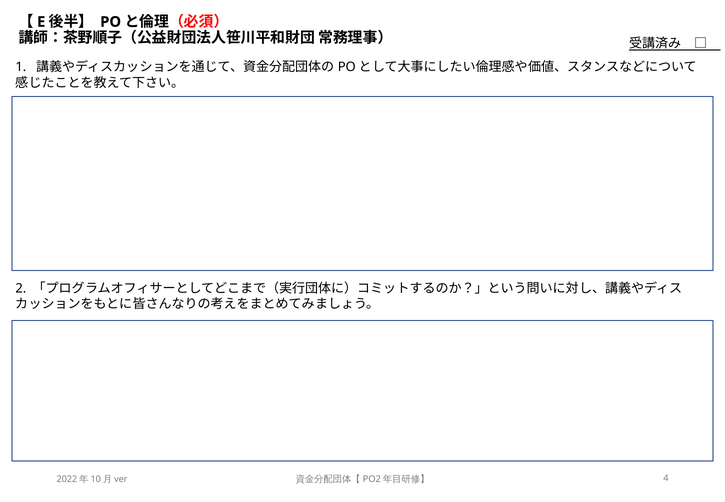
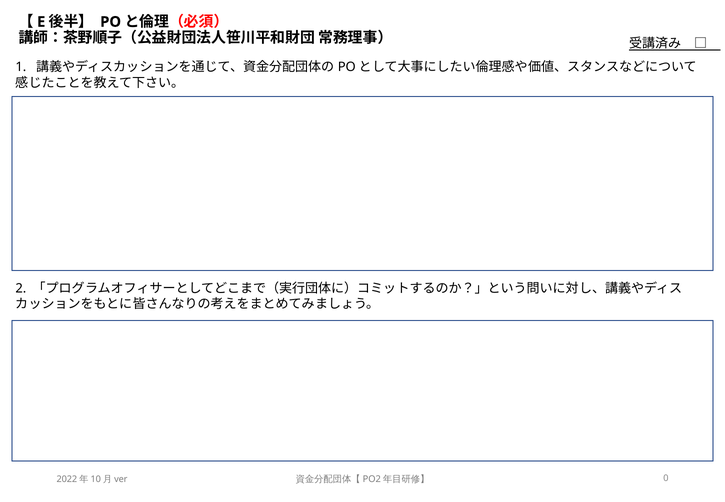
4: 4 -> 0 (666, 478)
